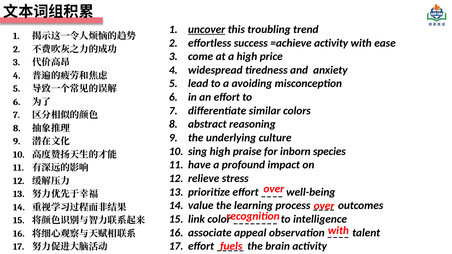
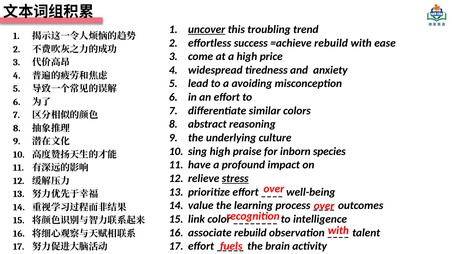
=achieve activity: activity -> rebuild (331, 43)
stress underline: none -> present (235, 179)
associate appeal: appeal -> rebuild (250, 233)
